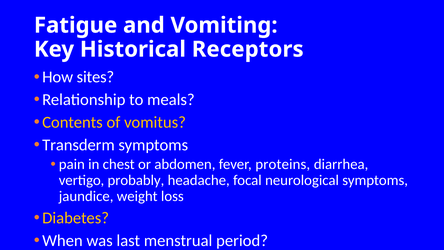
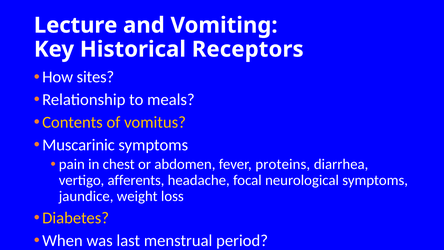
Fatigue: Fatigue -> Lecture (76, 25)
Transderm: Transderm -> Muscarinic (78, 145)
probably: probably -> afferents (136, 180)
